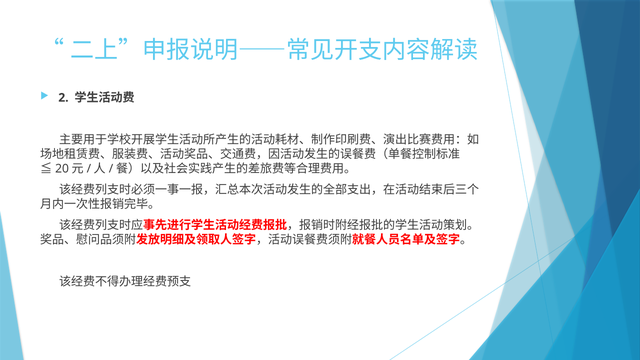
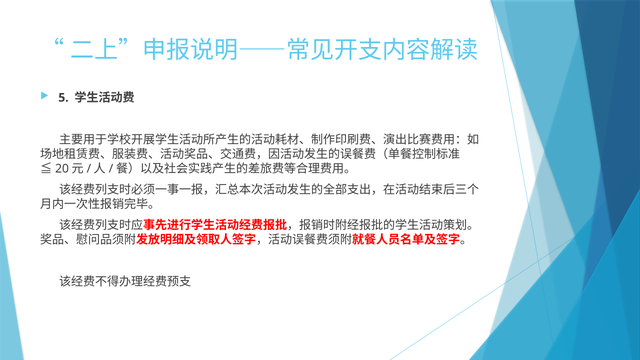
2: 2 -> 5 (63, 98)
